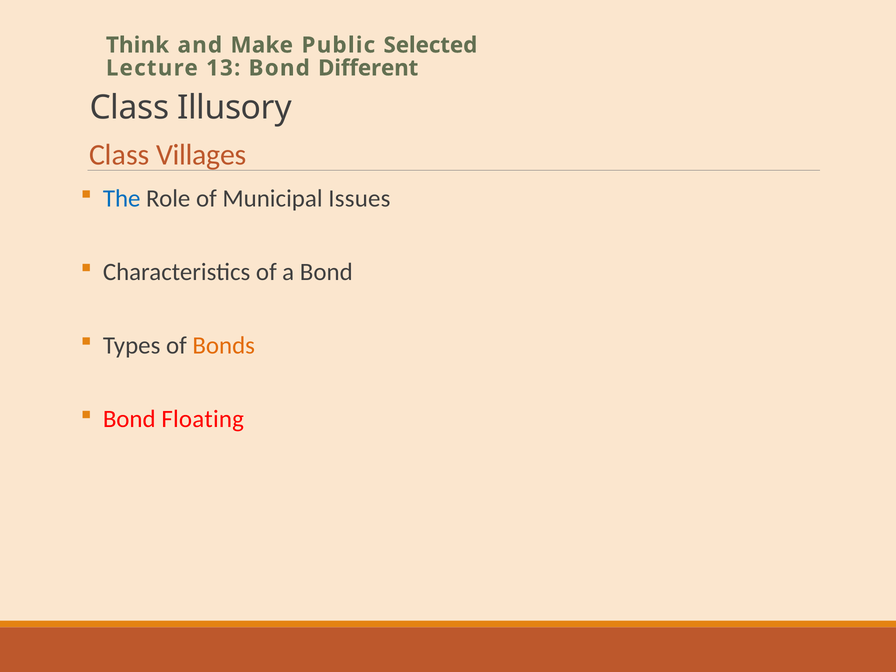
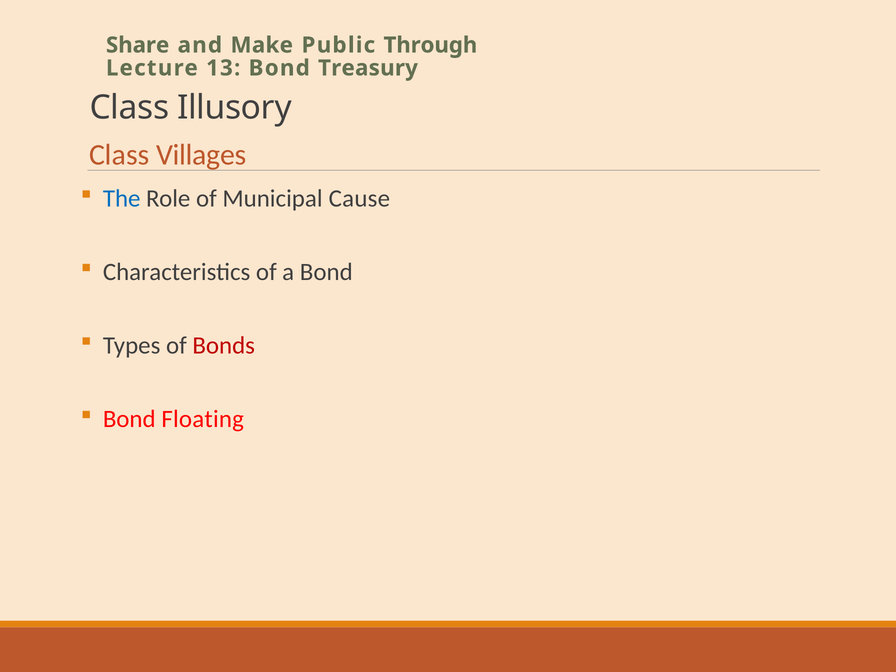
Think: Think -> Share (138, 45)
Selected: Selected -> Through (430, 45)
Different: Different -> Treasury (368, 68)
Issues: Issues -> Cause (359, 199)
Bonds colour: orange -> red (224, 346)
